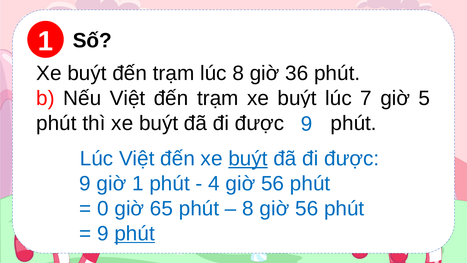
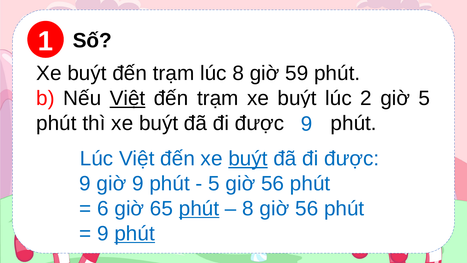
36: 36 -> 59 (297, 73)
Việt underline: none -> present (128, 98)
7: 7 -> 2 (366, 98)
giờ 1: 1 -> 9 (138, 183)
4: 4 -> 5 (214, 183)
0: 0 -> 6 (103, 208)
phút underline: none -> present (199, 208)
